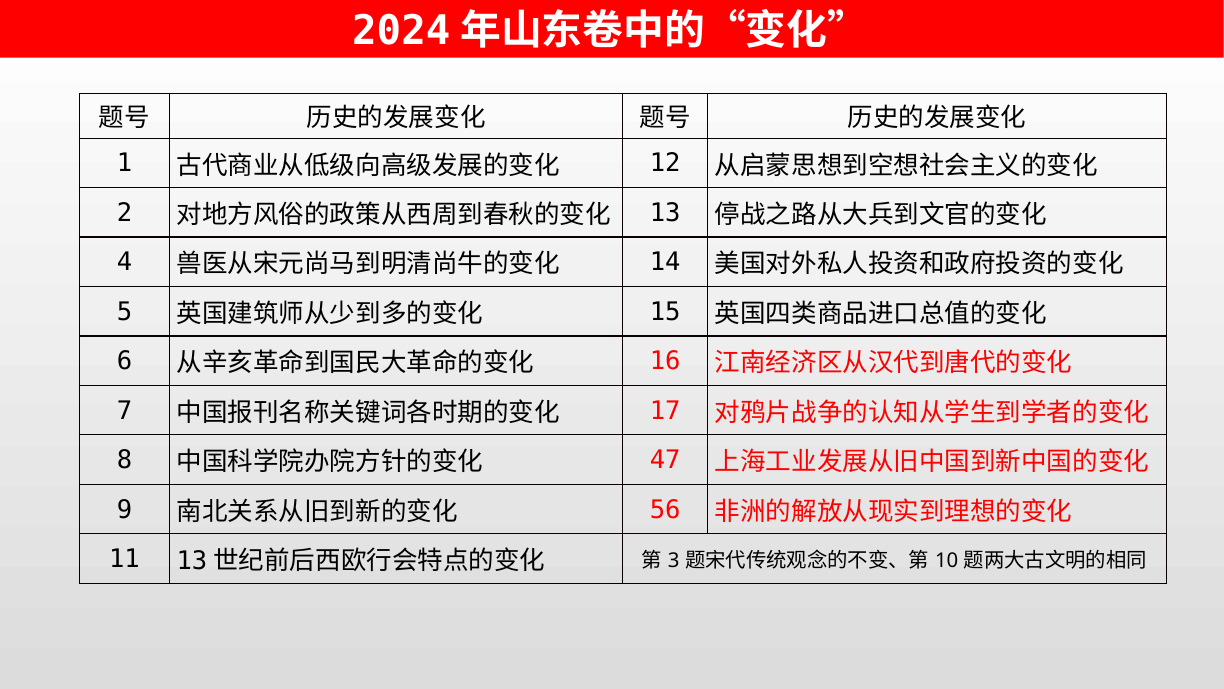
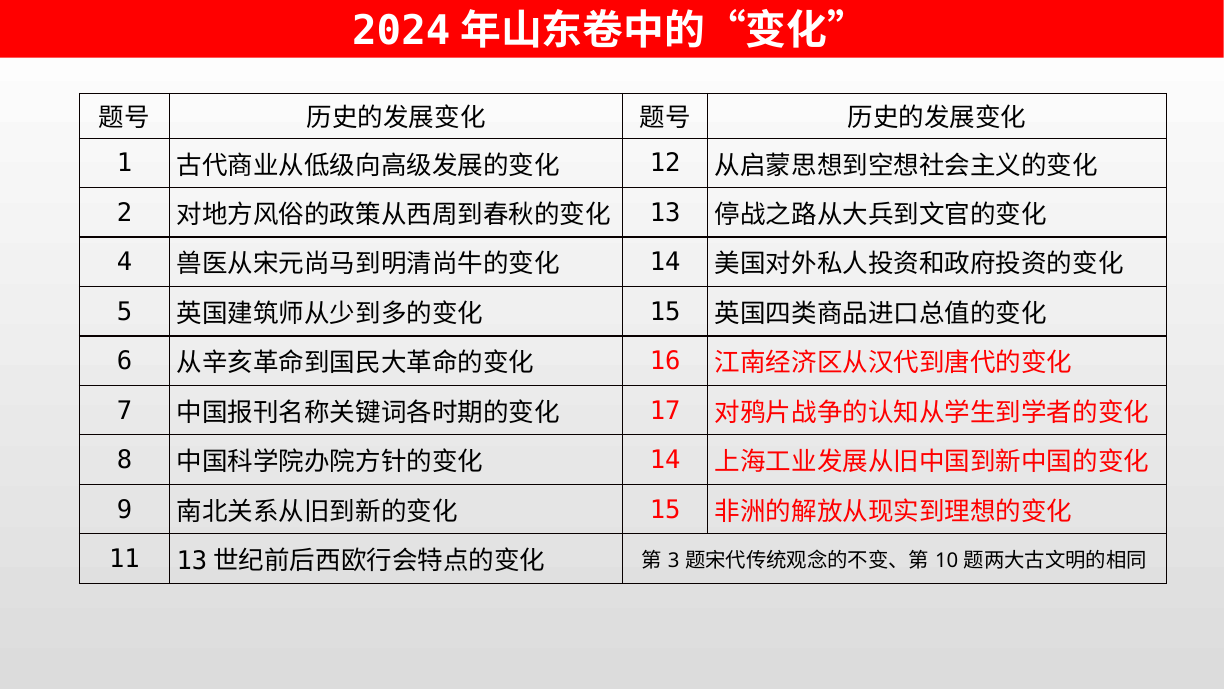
47: 47 -> 14 (665, 460)
56: 56 -> 15 (665, 509)
